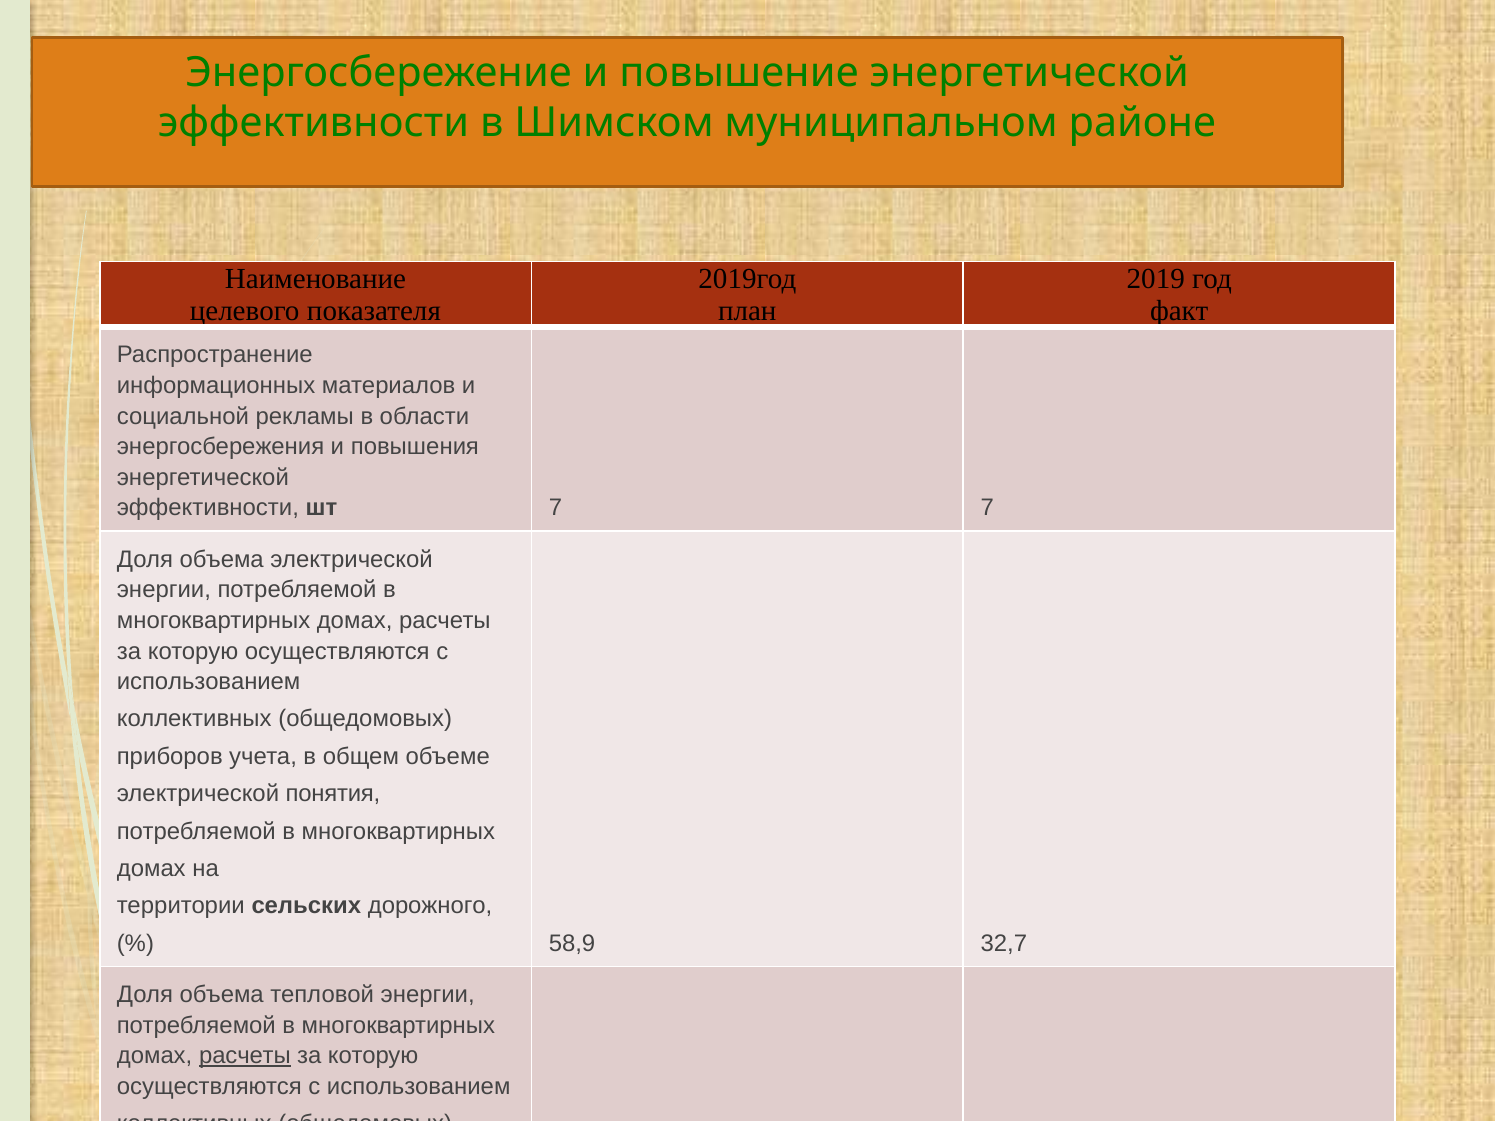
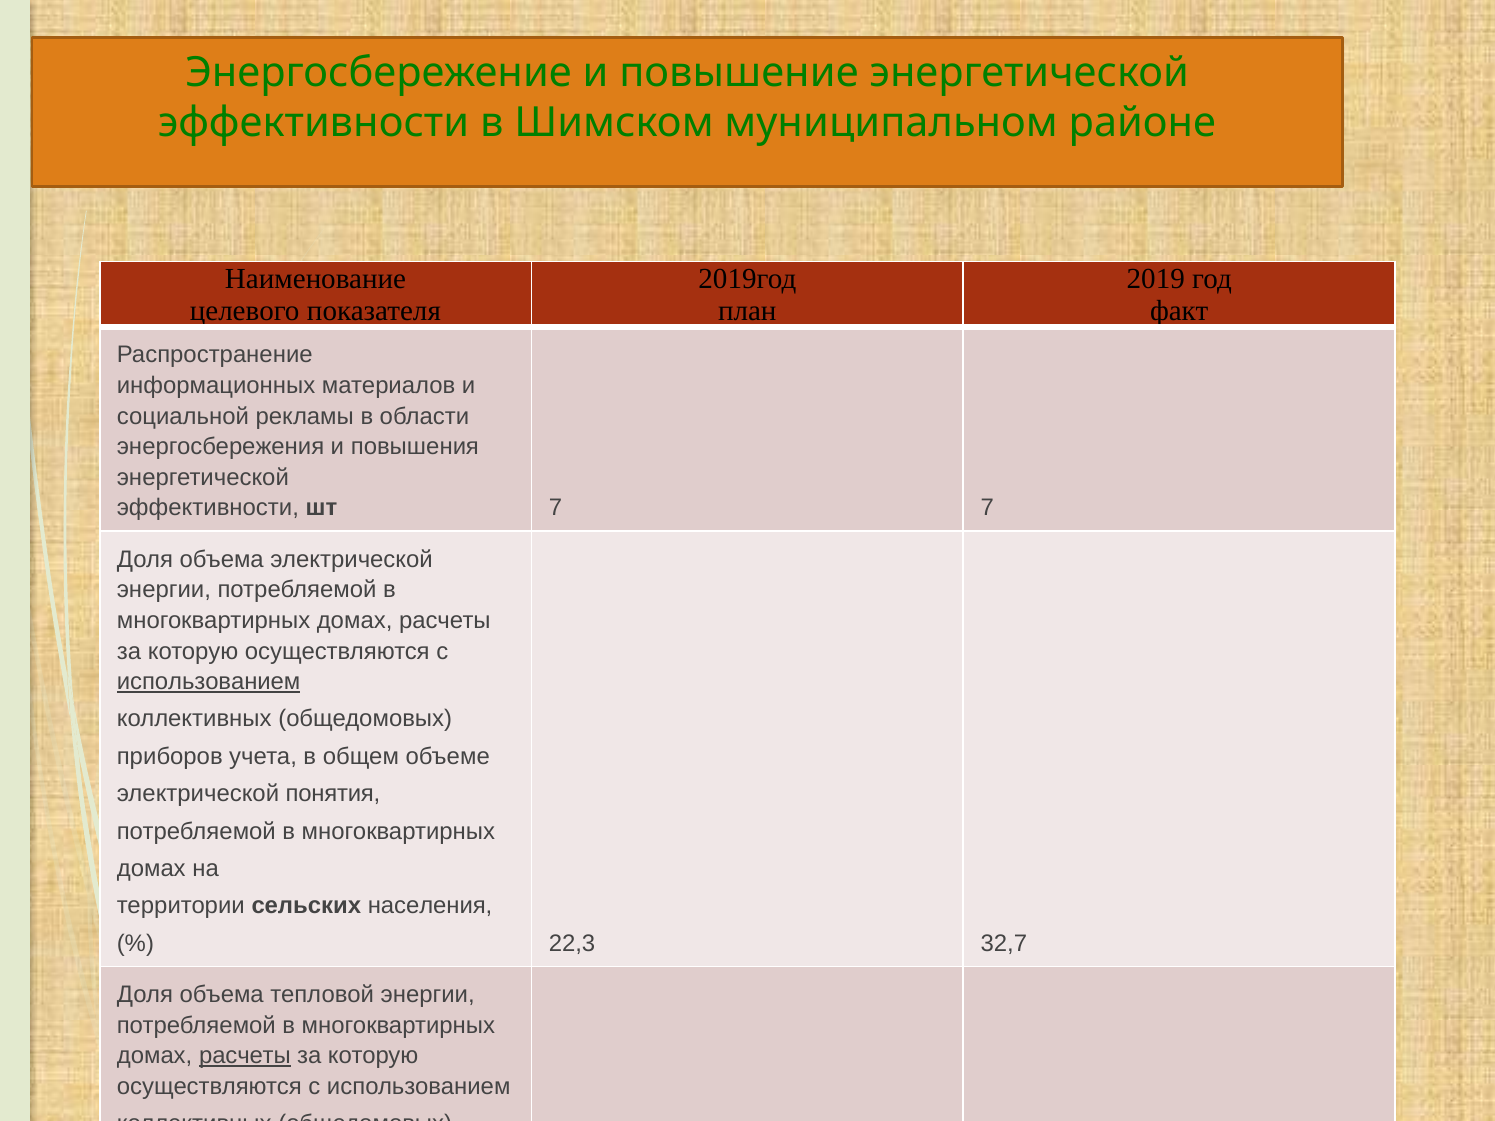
использованием underline: none -> present (209, 682)
дорожного: дорожного -> населения (430, 906)
58,9: 58,9 -> 22,3 (572, 943)
